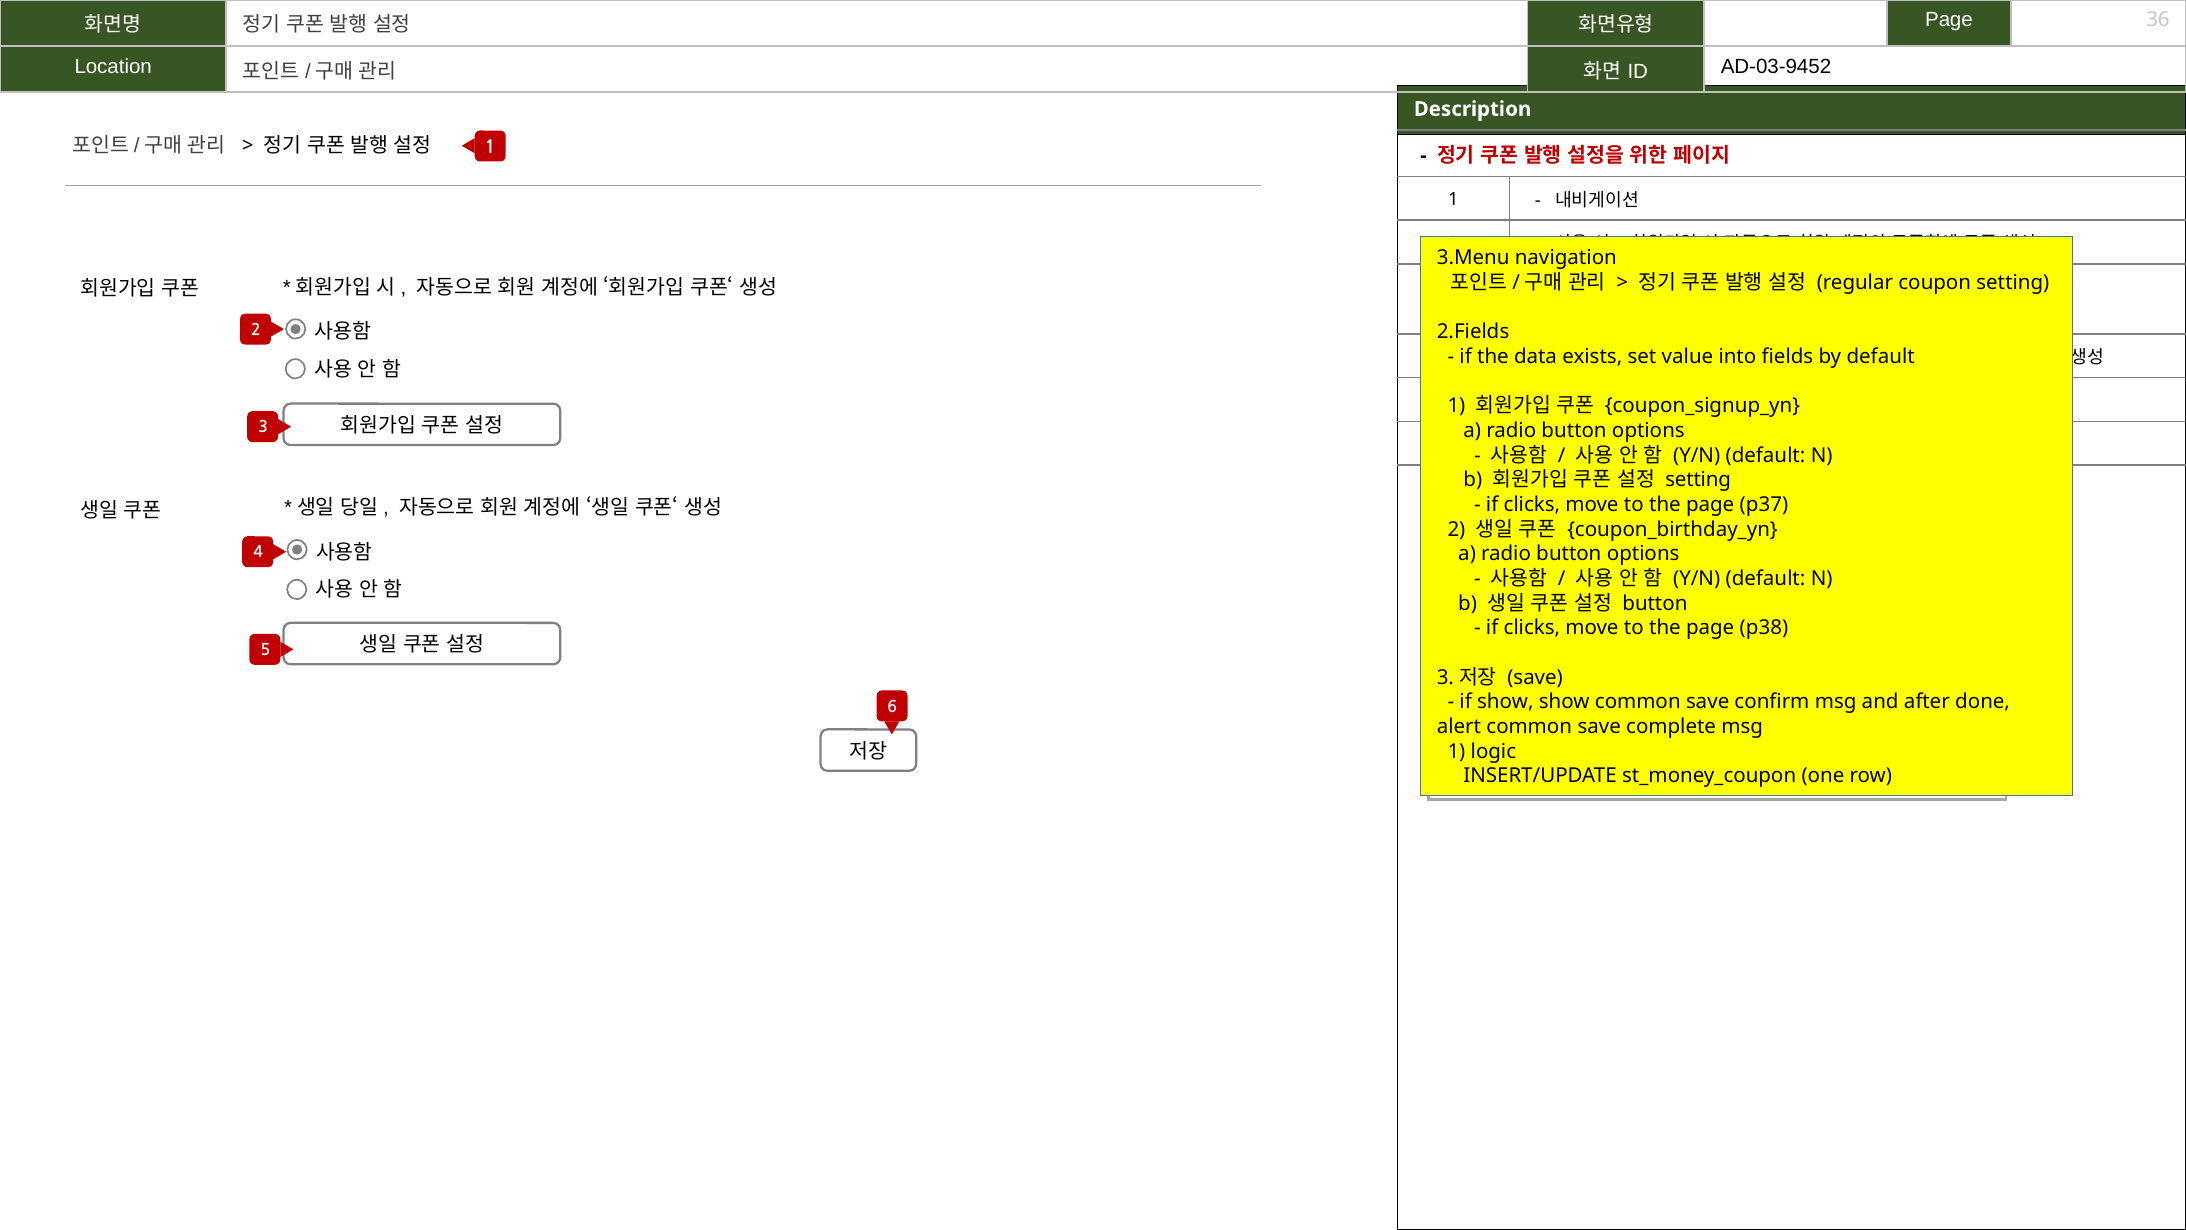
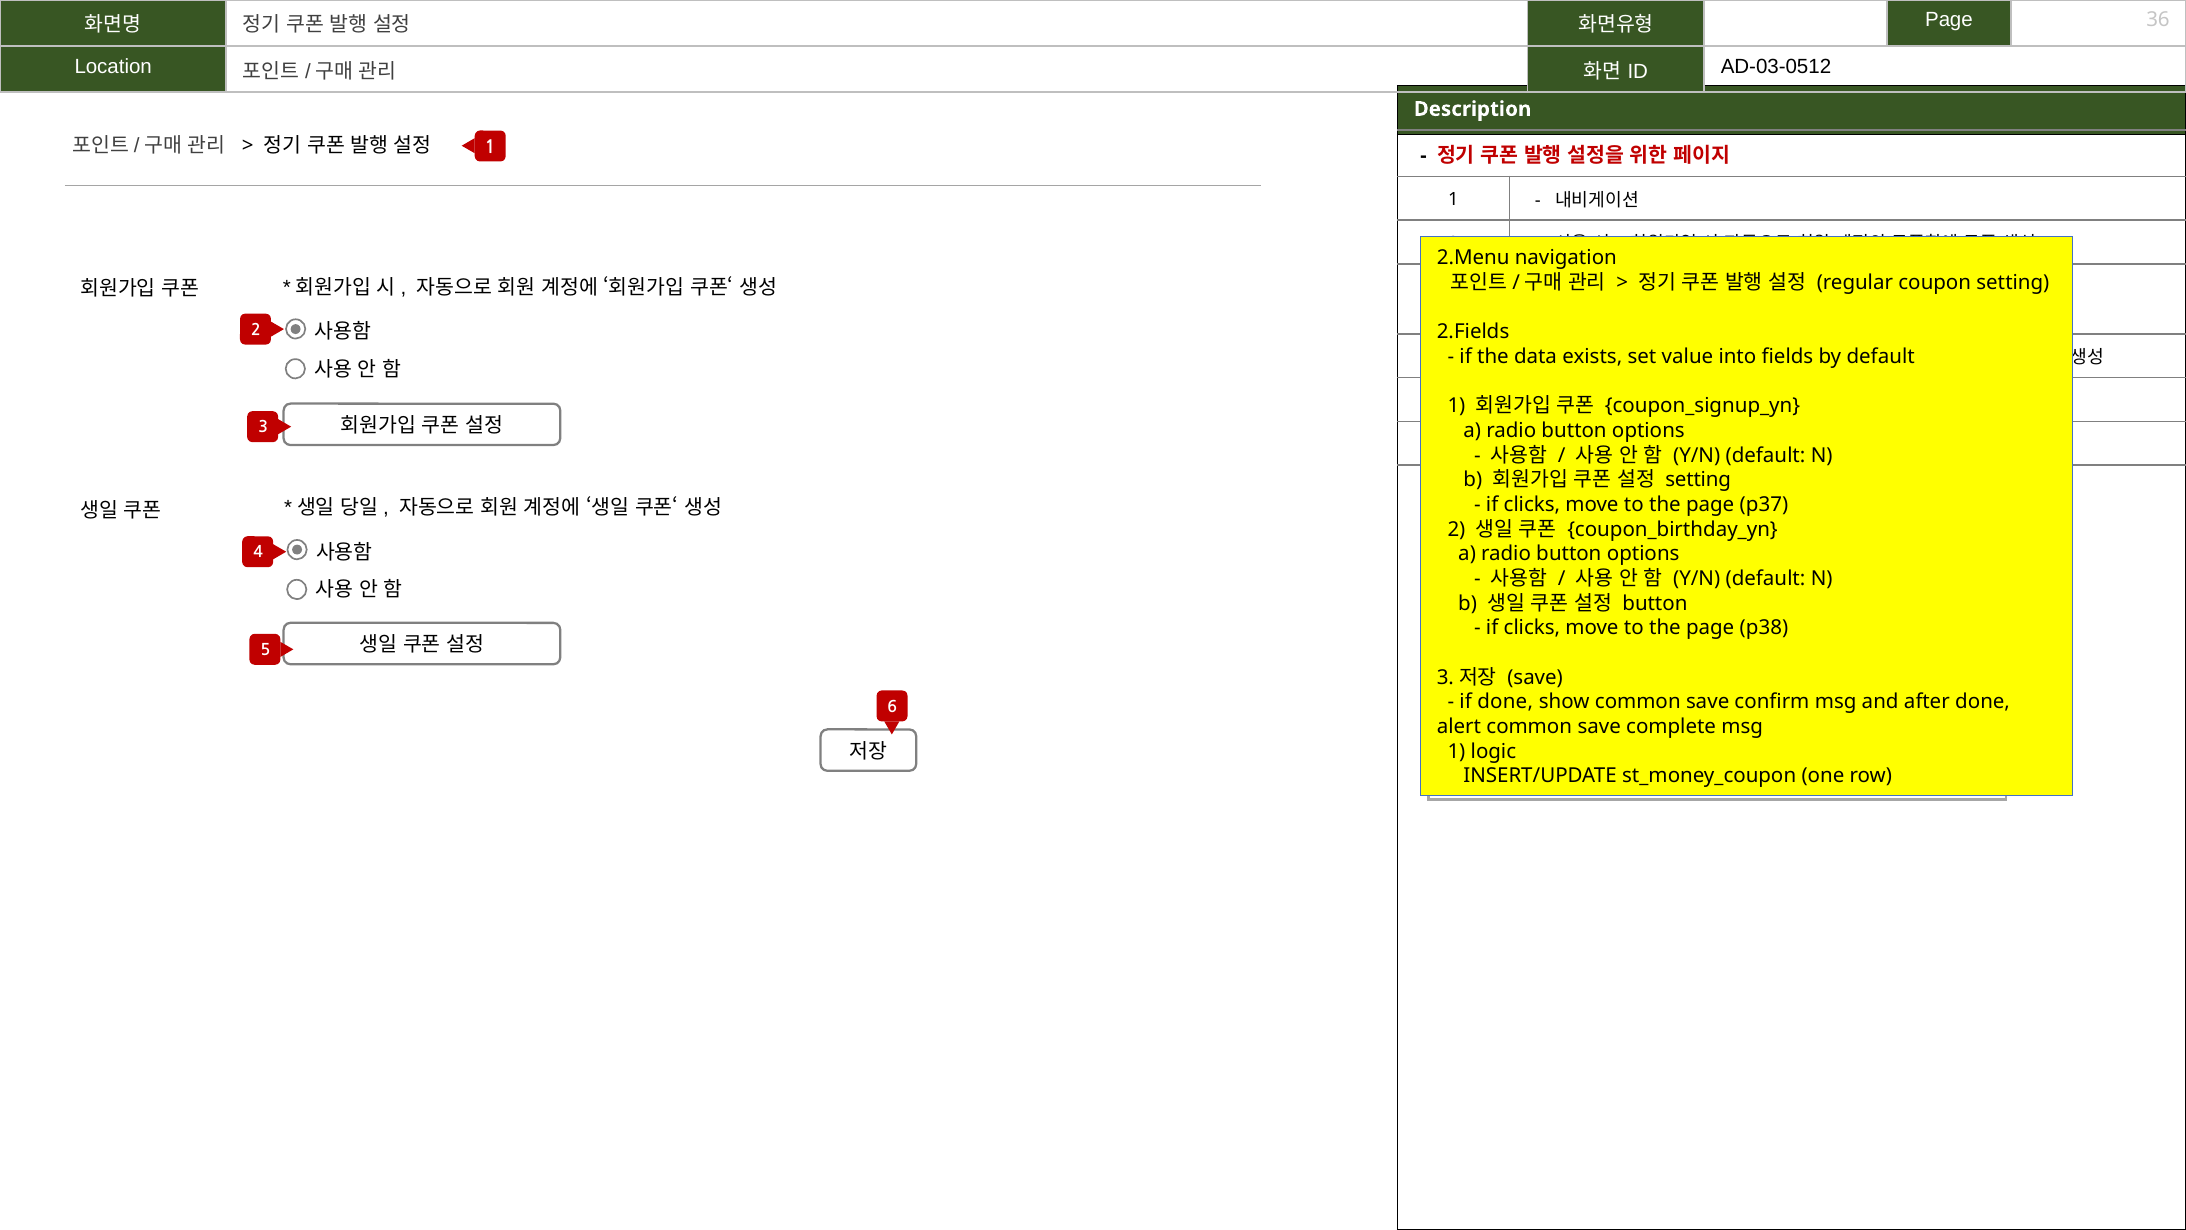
AD-03-9452: AD-03-9452 -> AD-03-0512 (1776, 66)
3.Menu: 3.Menu -> 2.Menu (1473, 258)
if show: show -> done (1505, 702)
